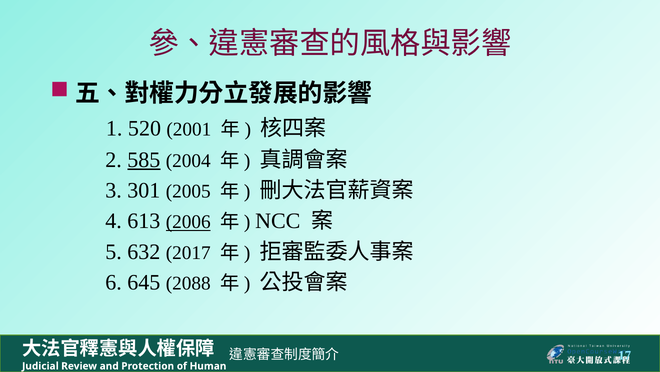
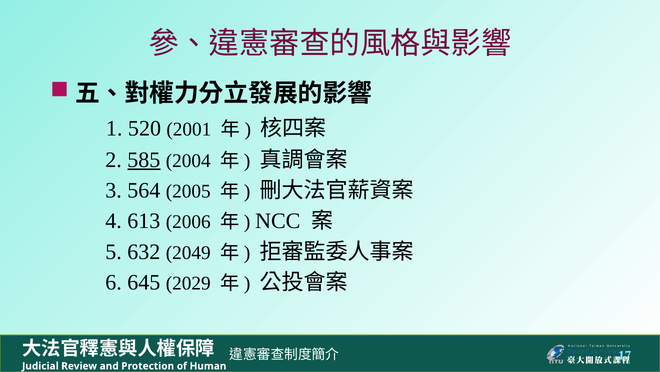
301: 301 -> 564 (144, 190)
2006 underline: present -> none (188, 222)
2017: 2017 -> 2049 (188, 252)
2088: 2088 -> 2029 (188, 283)
